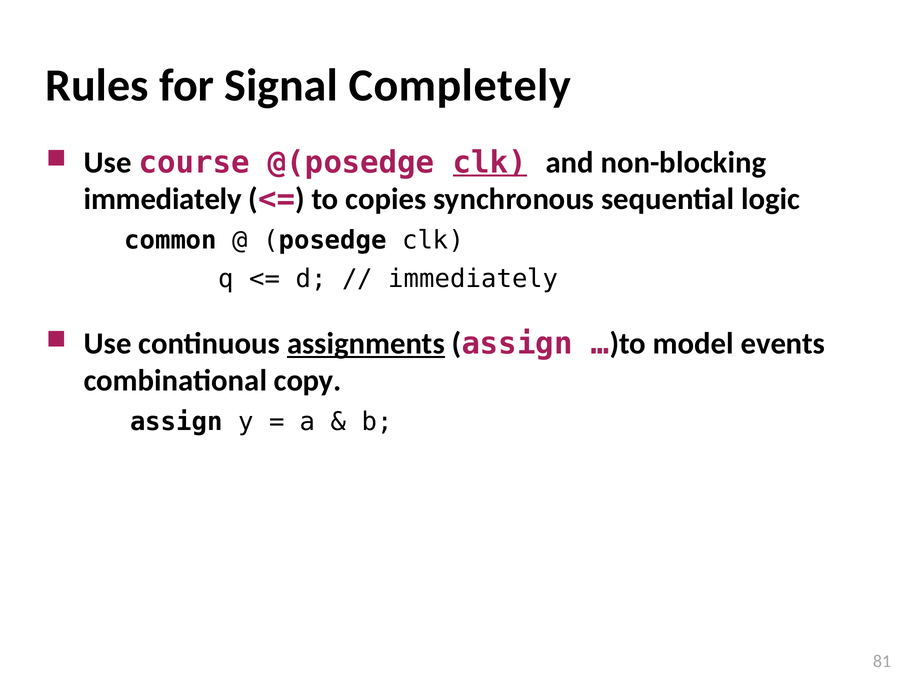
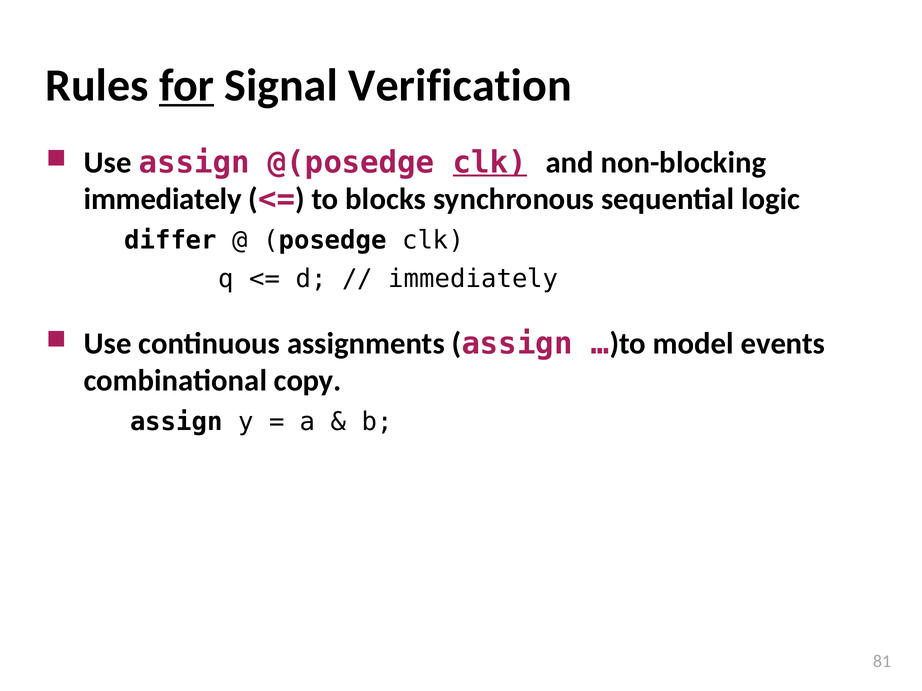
for underline: none -> present (187, 86)
Completely: Completely -> Verification (460, 86)
Use course: course -> assign (194, 163)
copies: copies -> blocks (386, 199)
common: common -> differ (171, 241)
assignments underline: present -> none (366, 344)
